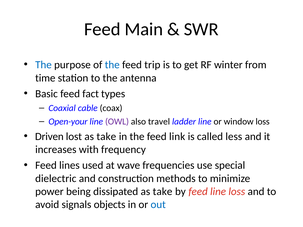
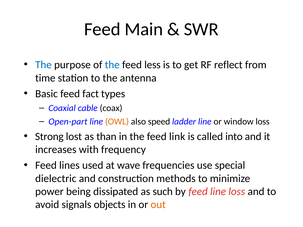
trip: trip -> less (152, 65)
winter: winter -> reflect (228, 65)
Open-your: Open-your -> Open-part (68, 122)
OWL colour: purple -> orange (117, 122)
travel: travel -> speed (159, 122)
Driven: Driven -> Strong (49, 137)
lost as take: take -> than (106, 137)
less: less -> into (234, 137)
dissipated as take: take -> such (163, 192)
out colour: blue -> orange (158, 205)
